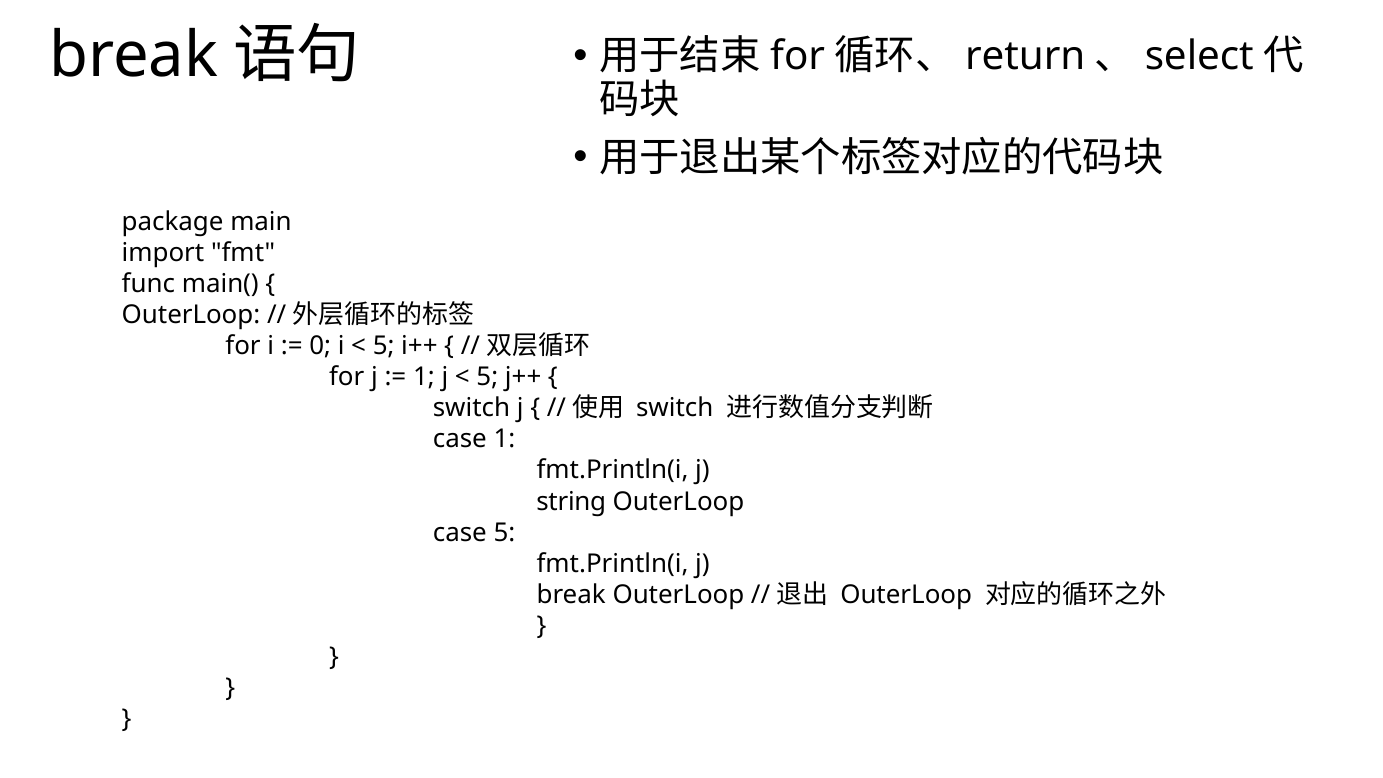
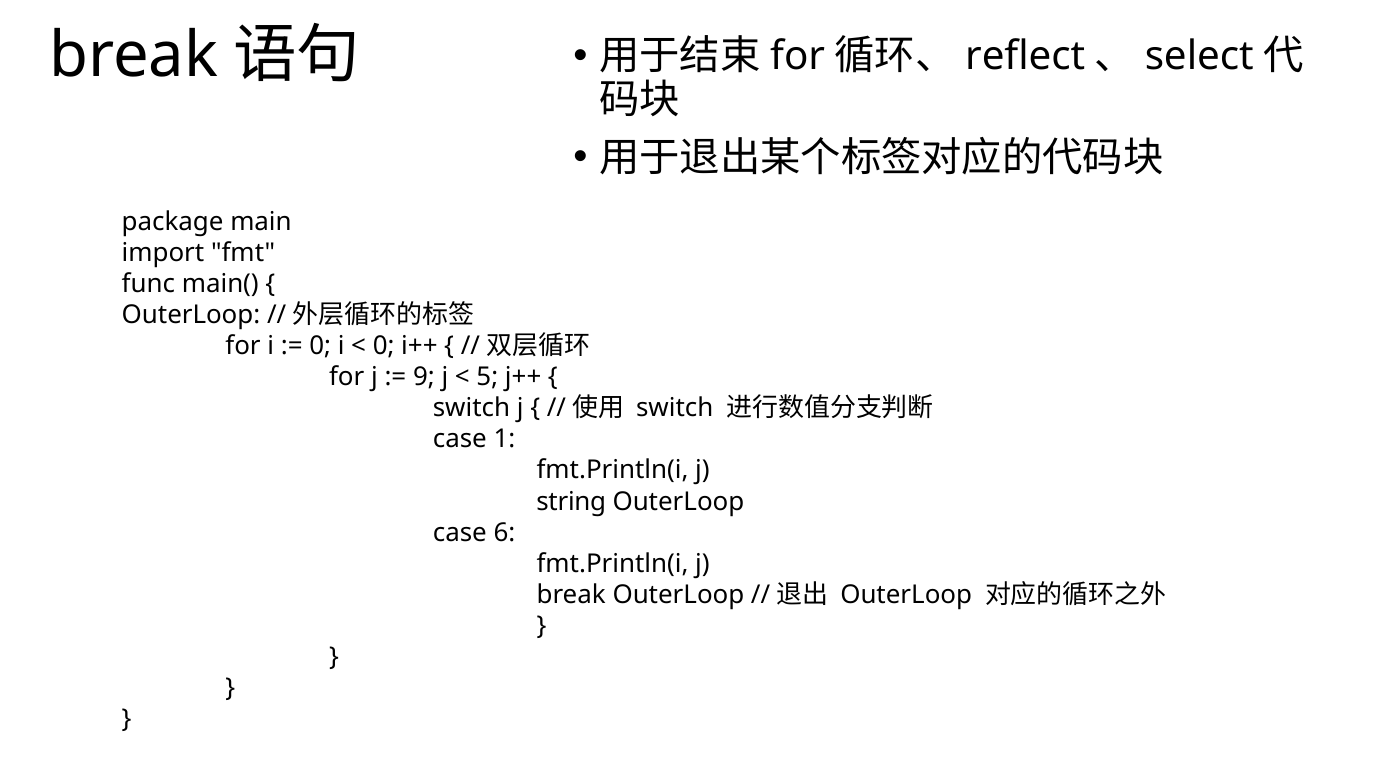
return: return -> reflect (1025, 57)
5: 5 -> 0 (384, 346)
1: 1 -> 9 (424, 377)
case 5: 5 -> 6 (504, 533)
